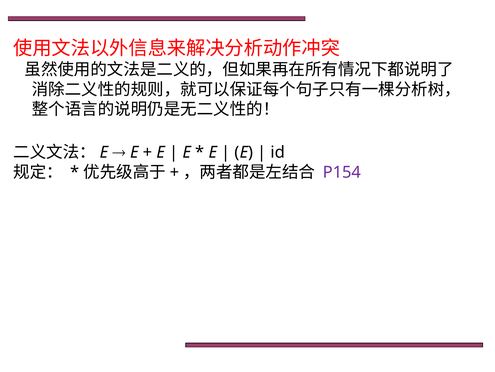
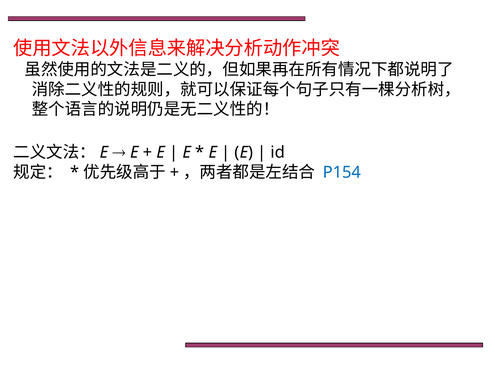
P154 colour: purple -> blue (342, 172)
